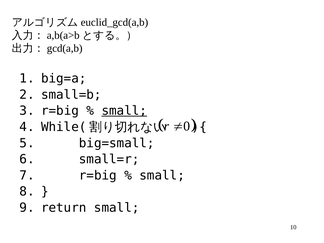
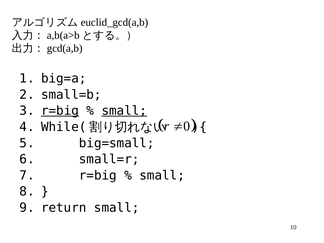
r=big underline: none -> present (60, 111)
